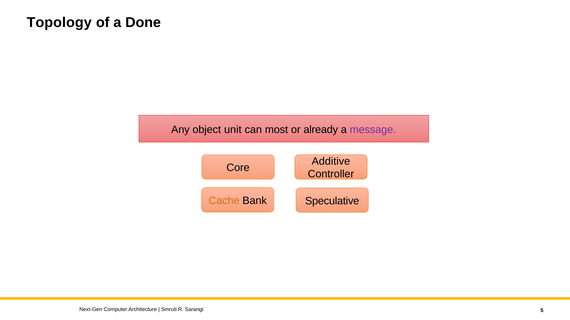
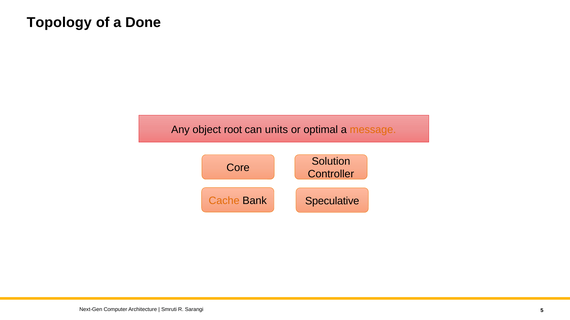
unit: unit -> root (233, 130)
most: most -> units (276, 130)
already: already -> optimal (321, 130)
message colour: purple -> orange (373, 130)
Additive: Additive -> Solution (331, 162)
